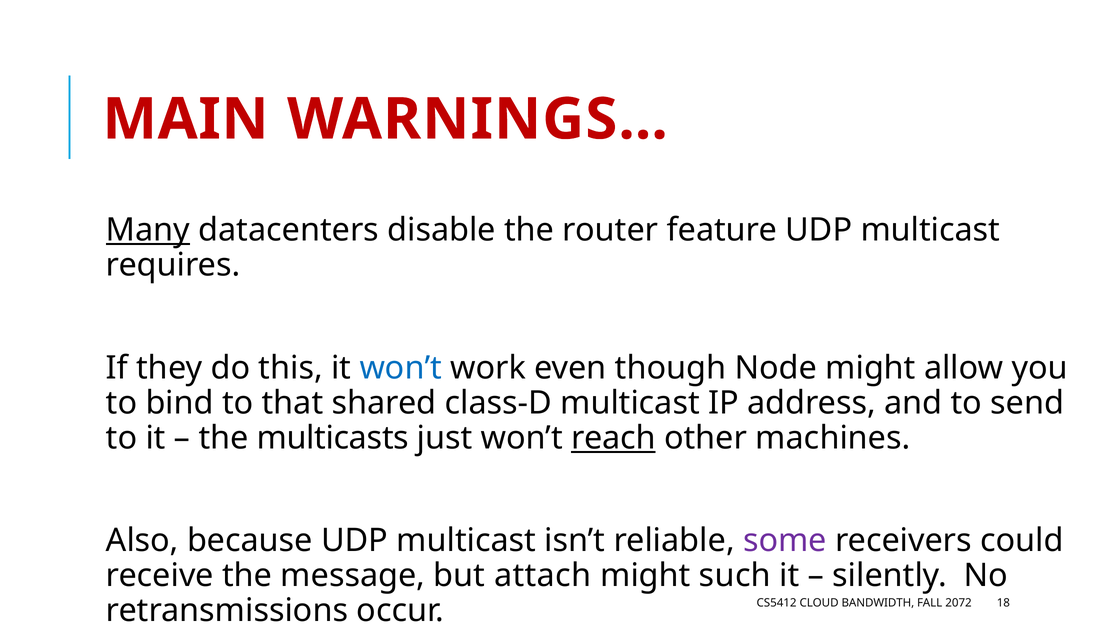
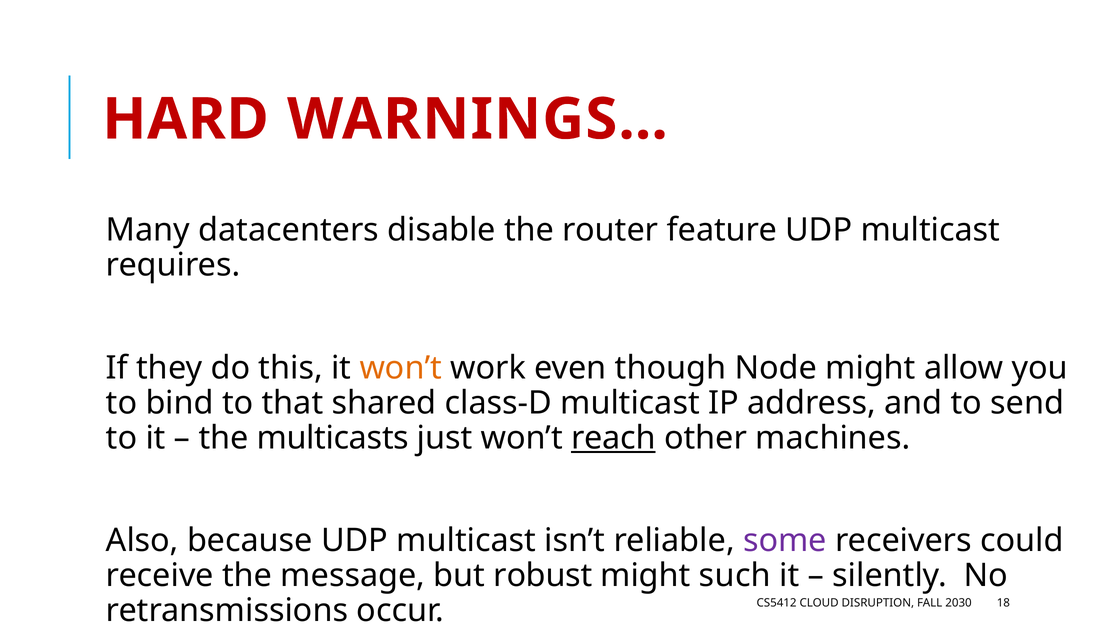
MAIN: MAIN -> HARD (185, 119)
Many underline: present -> none (148, 230)
won’t colour: blue -> orange (401, 368)
attach: attach -> robust (543, 575)
BANDWIDTH: BANDWIDTH -> DISRUPTION (878, 603)
2072: 2072 -> 2030 (959, 603)
